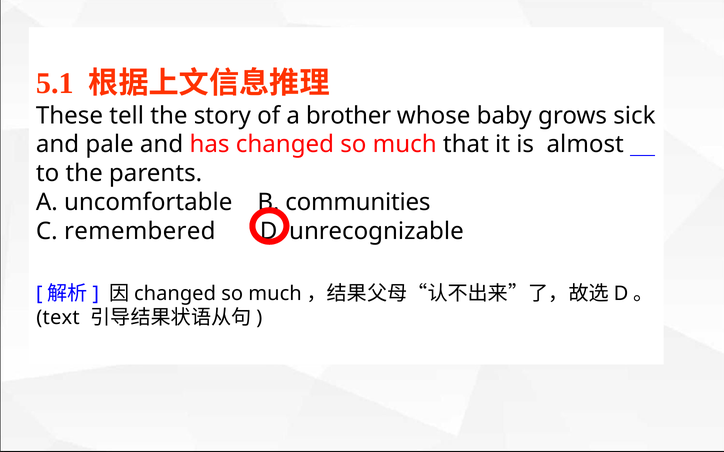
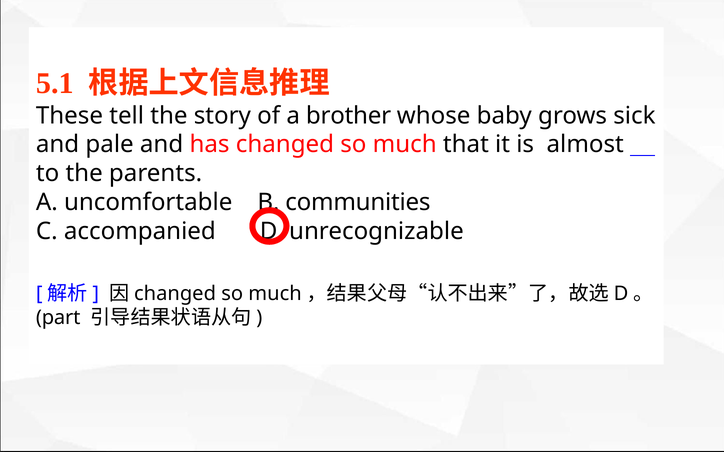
remembered: remembered -> accompanied (140, 232)
text: text -> part (58, 318)
